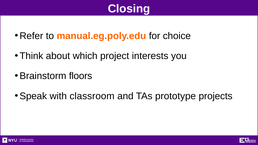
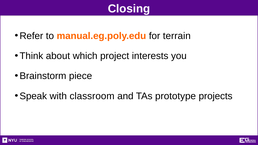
choice: choice -> terrain (177, 36)
floors: floors -> piece (81, 76)
